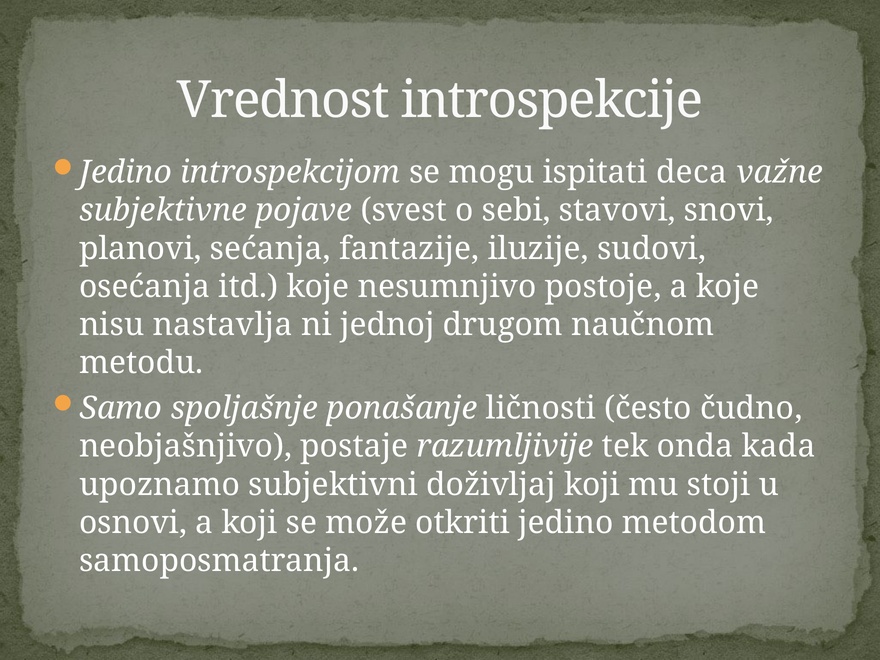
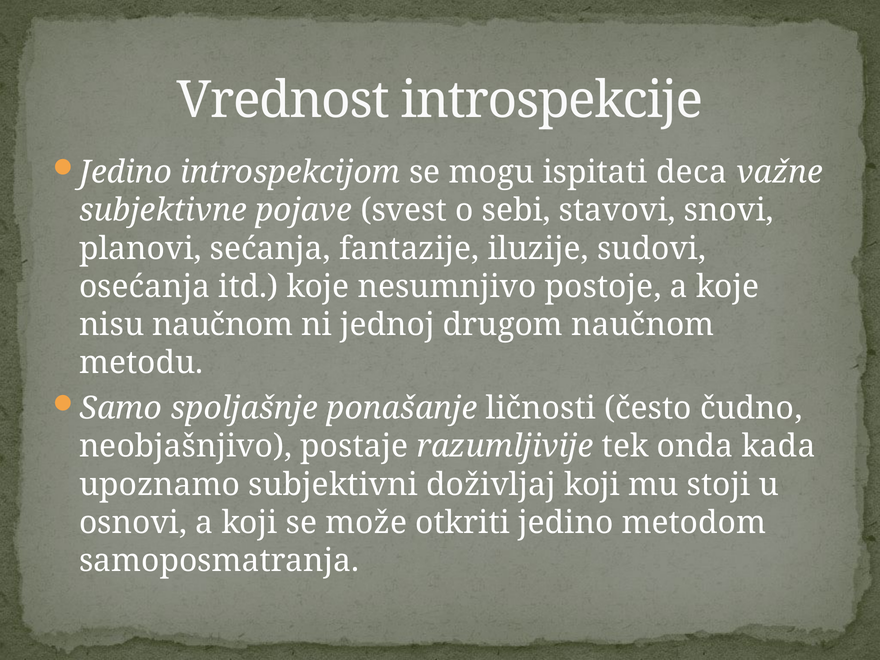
nisu nastavlja: nastavlja -> naučnom (223, 325)
